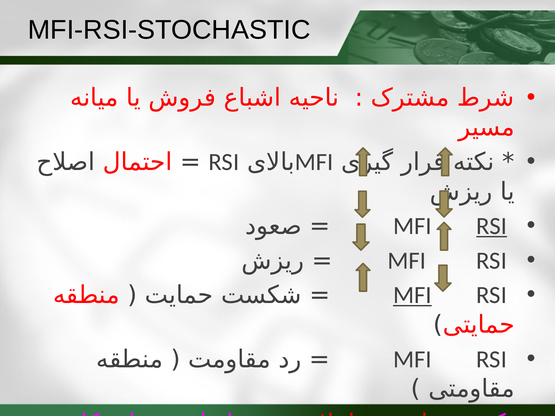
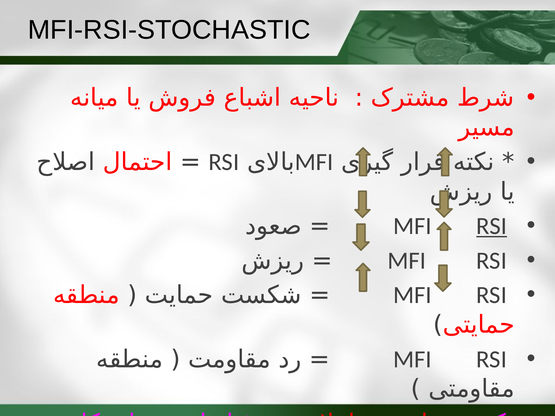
MFI underline: present -> none (412, 295)
